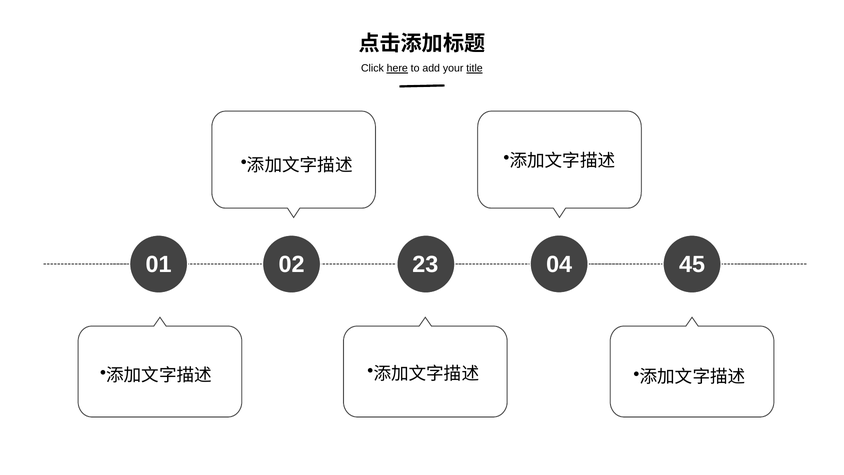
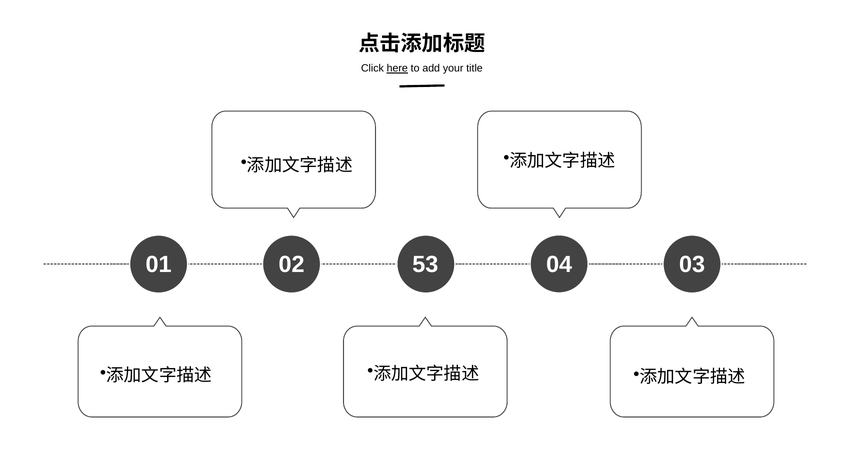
title underline: present -> none (475, 68)
23: 23 -> 53 (425, 265)
45: 45 -> 03 (692, 265)
